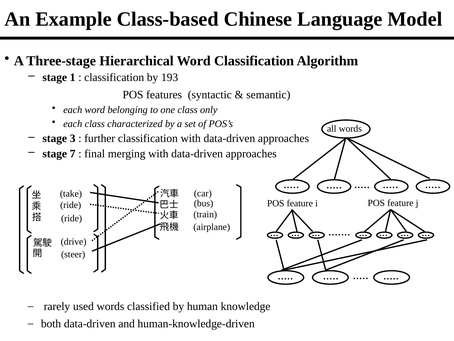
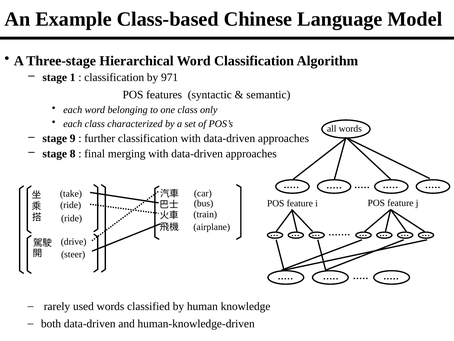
193: 193 -> 971 (170, 77)
3: 3 -> 9 (73, 138)
7: 7 -> 8 (73, 153)
